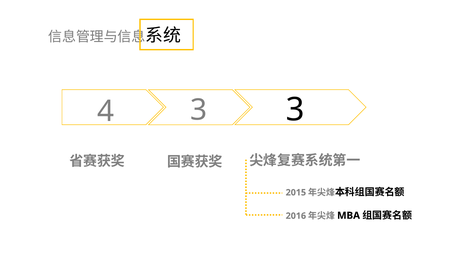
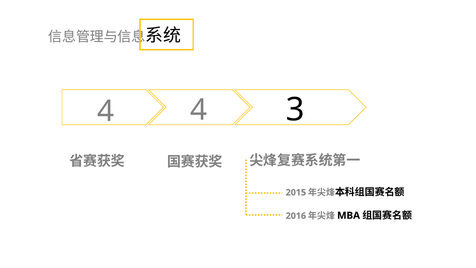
4 3: 3 -> 4 (199, 110)
